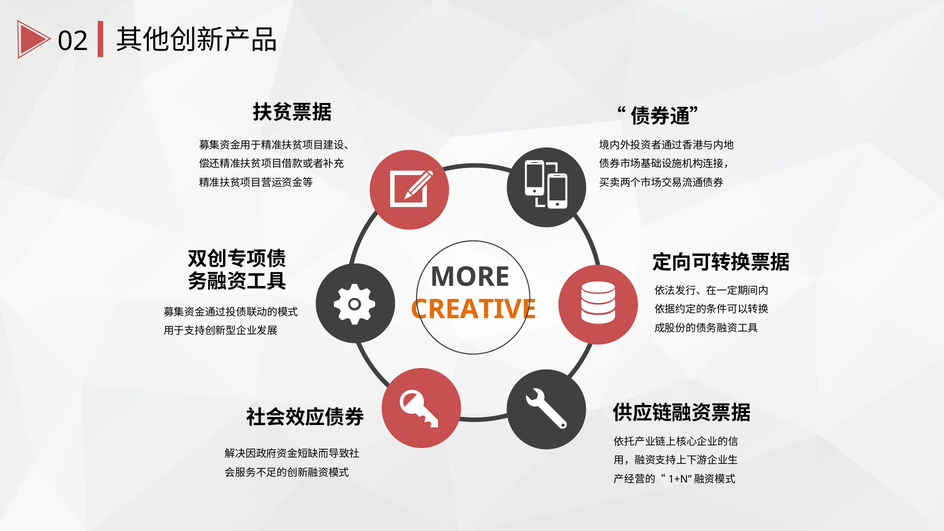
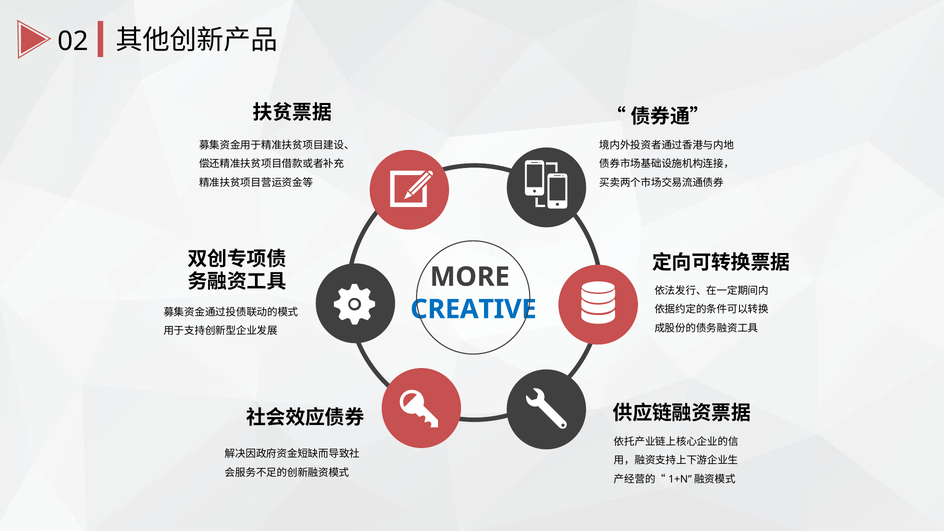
CREATIVE colour: orange -> blue (473, 309)
